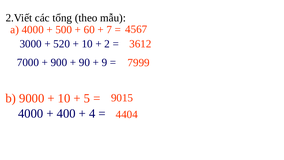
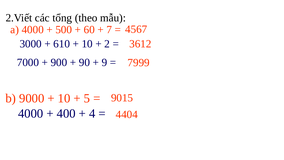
520: 520 -> 610 (62, 44)
